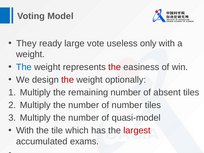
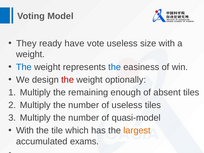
large: large -> have (75, 43)
only: only -> size (148, 43)
the colour: red -> blue (115, 67)
remaining number: number -> enough (126, 92)
of number: number -> useless (127, 105)
largest colour: red -> orange (137, 130)
